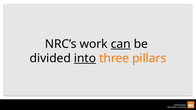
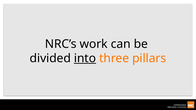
can underline: present -> none (121, 44)
